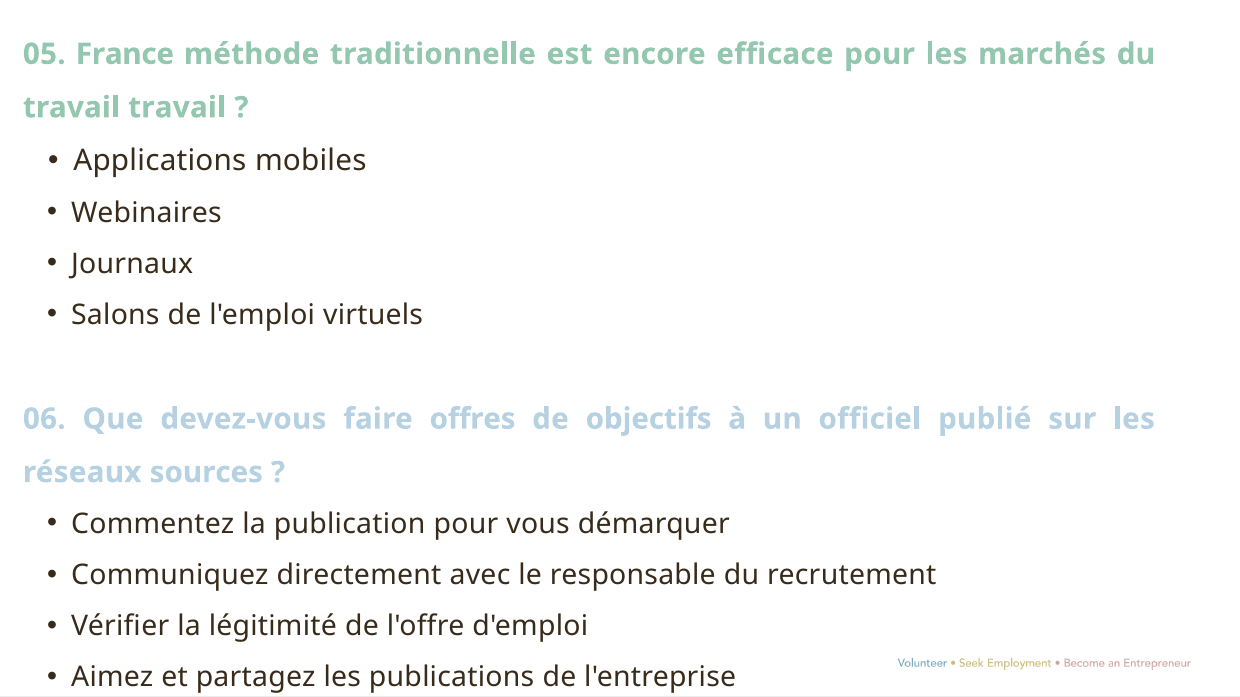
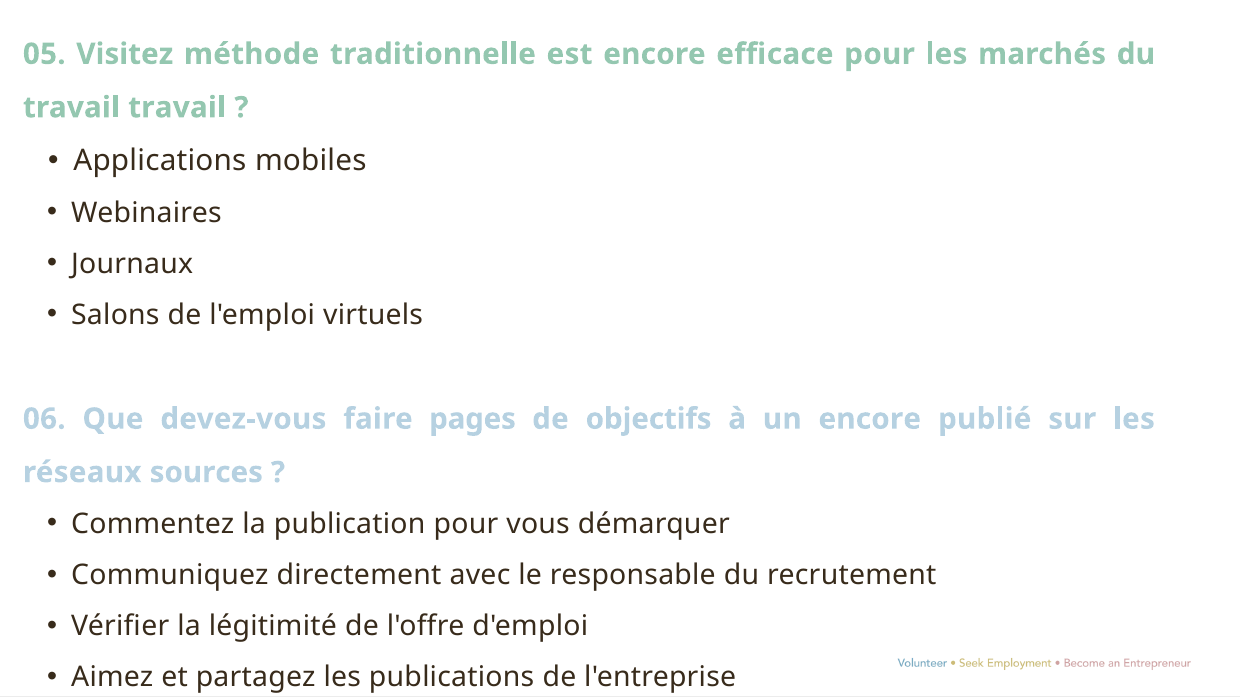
France: France -> Visitez (125, 54)
offres: offres -> pages (473, 419)
un officiel: officiel -> encore (870, 419)
